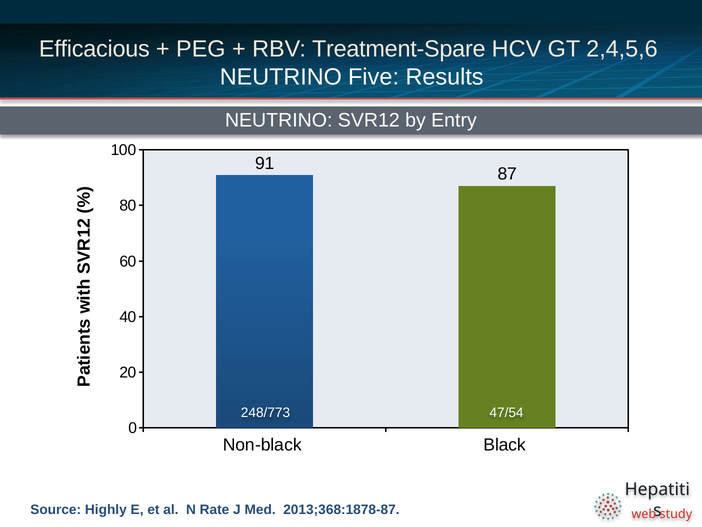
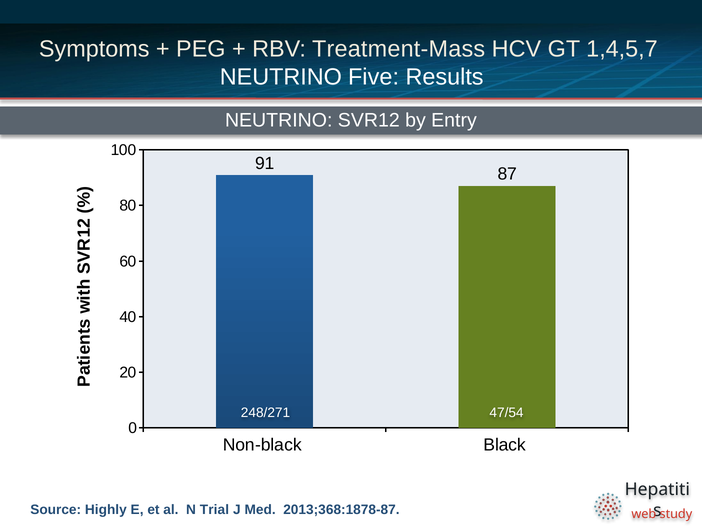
Efficacious: Efficacious -> Symptoms (94, 49)
Treatment-Spare: Treatment-Spare -> Treatment-Mass (399, 49)
2,4,5,6: 2,4,5,6 -> 1,4,5,7 (622, 49)
248/773: 248/773 -> 248/271 (265, 412)
Rate: Rate -> Trial (214, 509)
